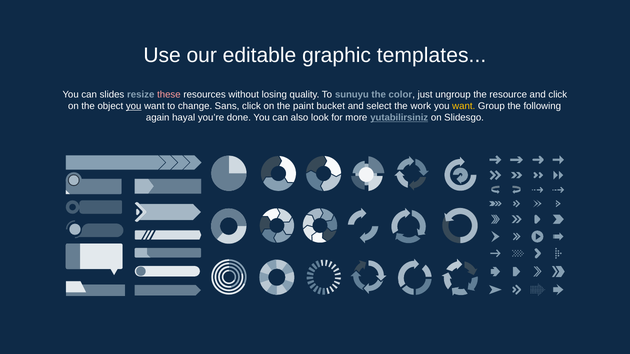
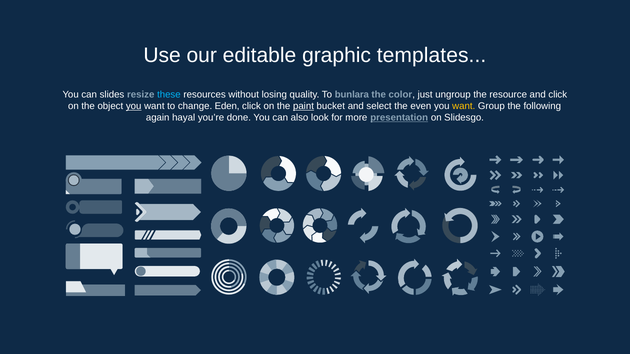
these colour: pink -> light blue (169, 95)
sunuyu: sunuyu -> bunlara (352, 95)
Sans: Sans -> Eden (227, 106)
paint underline: none -> present (303, 106)
work: work -> even (421, 106)
yutabilirsiniz: yutabilirsiniz -> presentation (399, 118)
